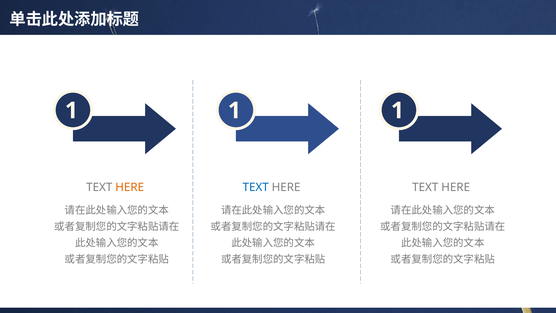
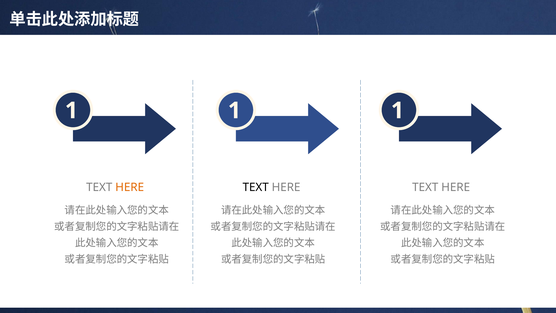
TEXT colour: blue -> black (256, 187)
